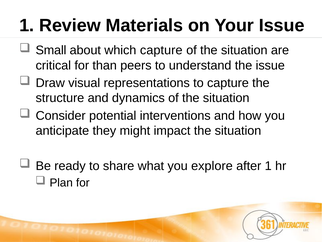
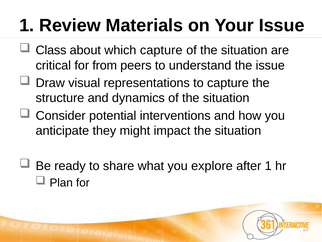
Small: Small -> Class (51, 50)
than: than -> from (105, 65)
